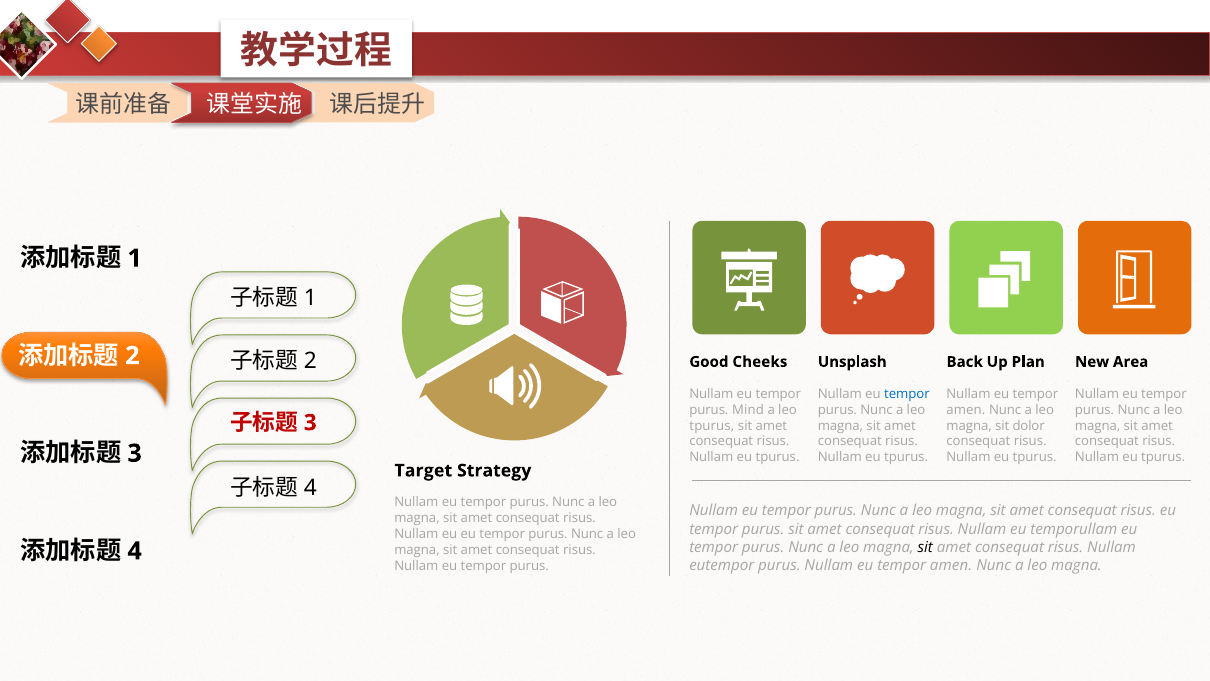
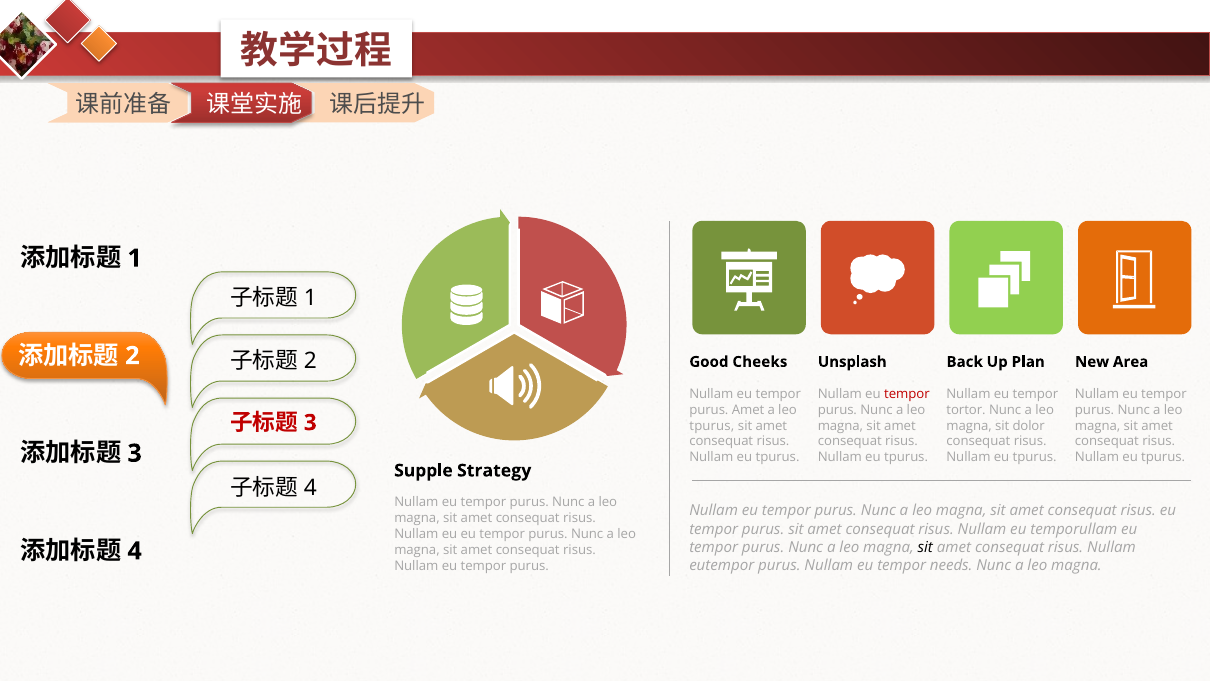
tempor colour: blue -> red (907, 394)
purus Mind: Mind -> Amet (748, 410)
amen: amen -> tortor (966, 410)
Target: Target -> Supple (423, 470)
amen: amen -> needs (951, 565)
